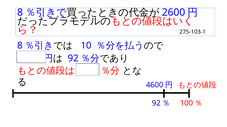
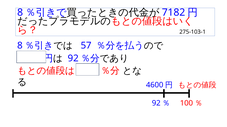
2600: 2600 -> 7182 (174, 12)
10: 10 -> 57 (86, 46)
